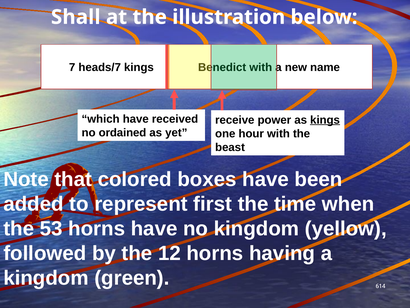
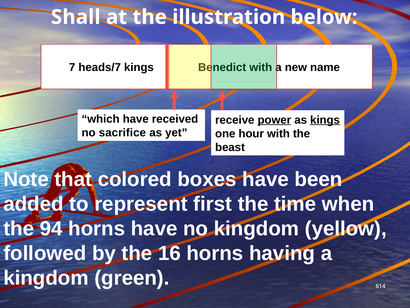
power underline: none -> present (274, 120)
ordained: ordained -> sacrifice (122, 133)
53: 53 -> 94 (51, 228)
12: 12 -> 16 (169, 253)
